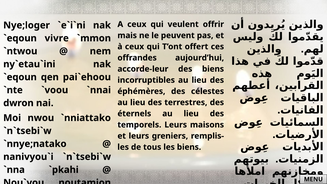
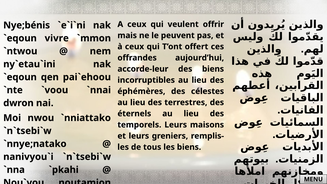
Nye;loger: Nye;loger -> Nye;bénis (27, 25)
